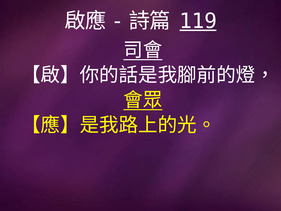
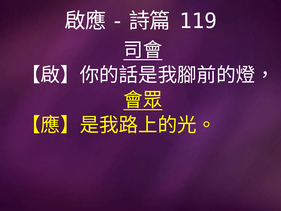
119 underline: present -> none (198, 21)
